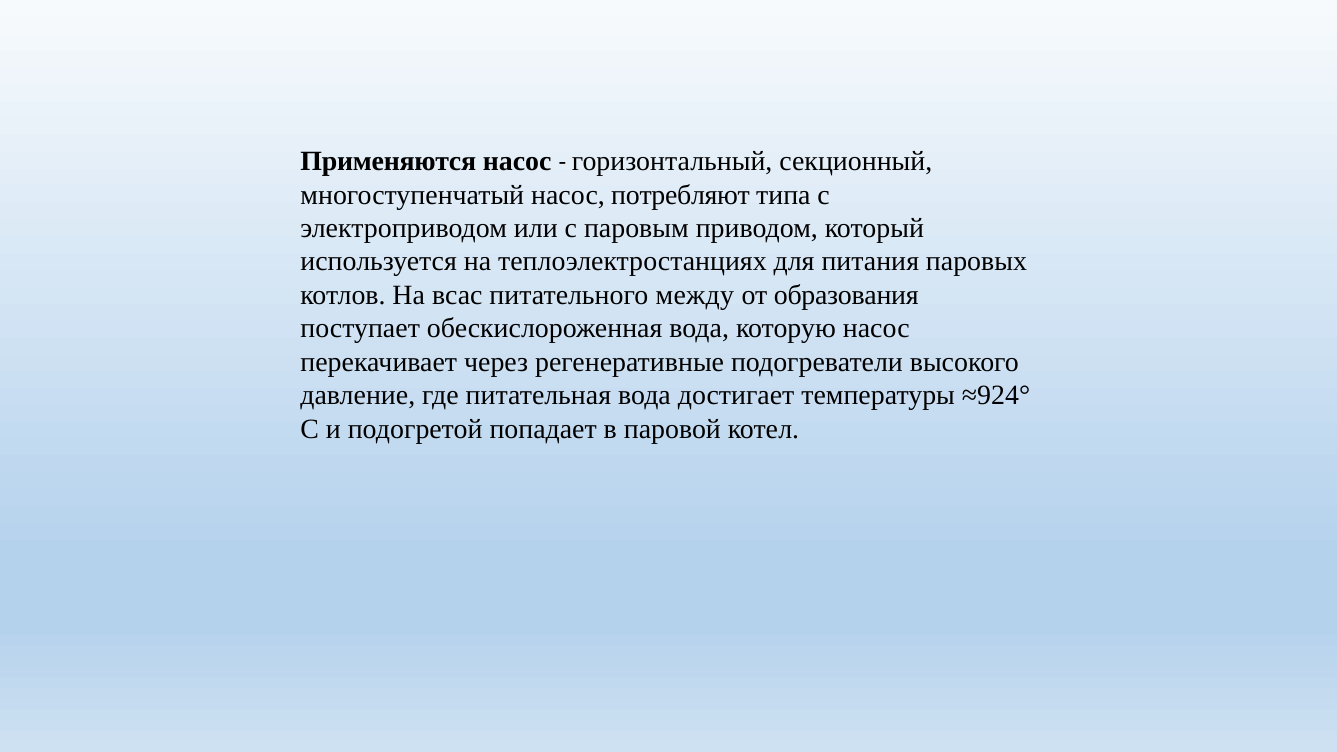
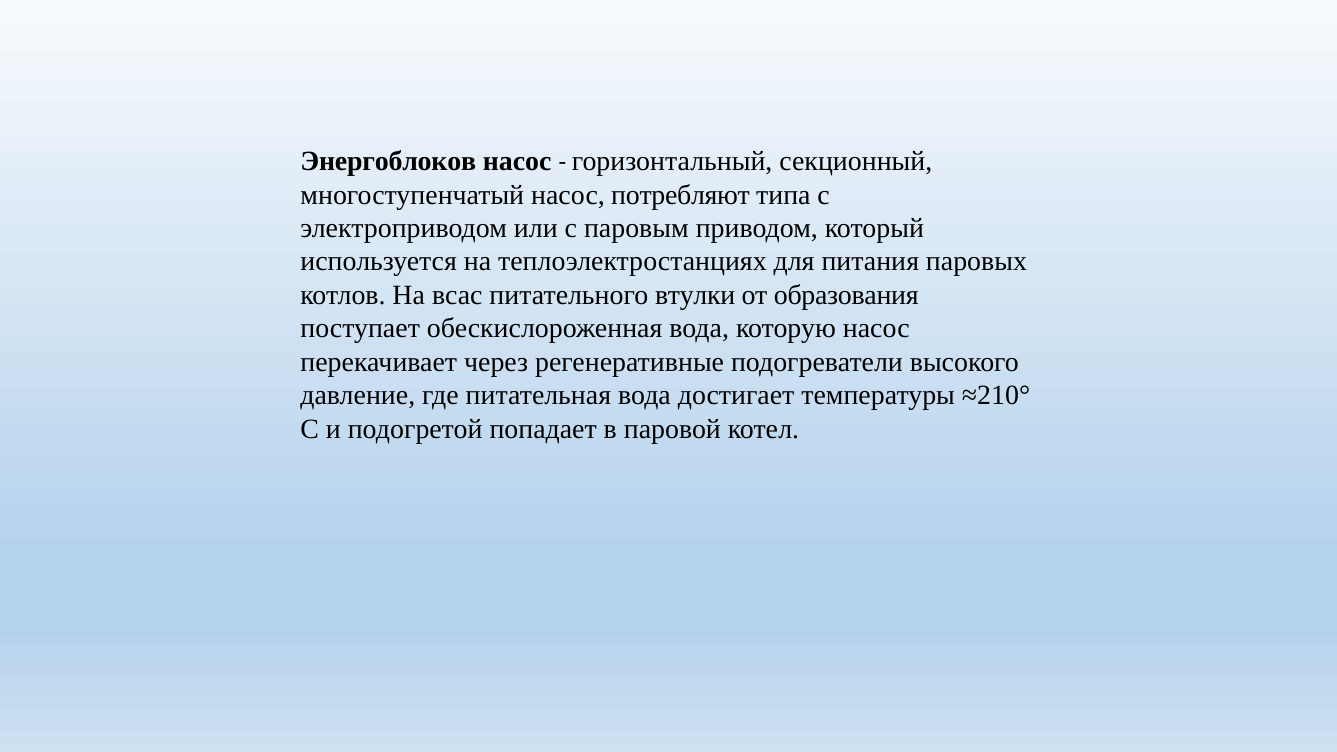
Применяются: Применяются -> Энергоблоков (388, 162)
между: между -> втулки (695, 295)
≈924°: ≈924° -> ≈210° (996, 396)
